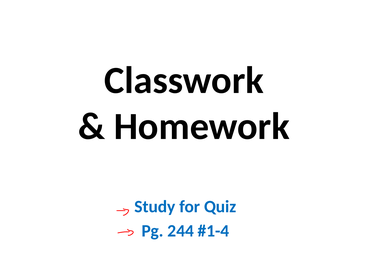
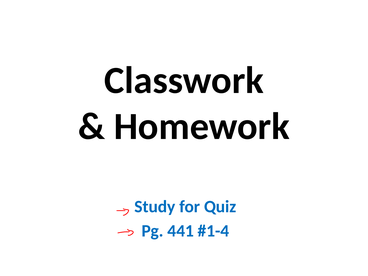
244: 244 -> 441 (181, 231)
